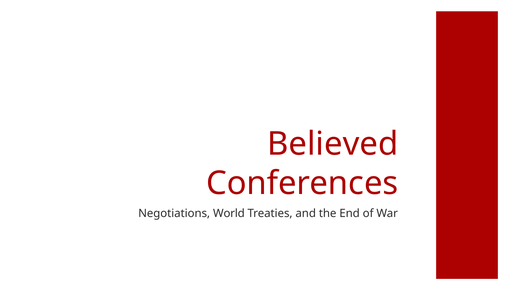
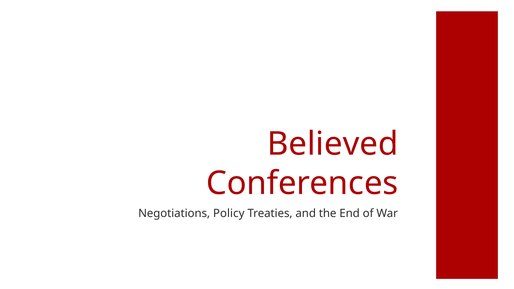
World: World -> Policy (229, 214)
